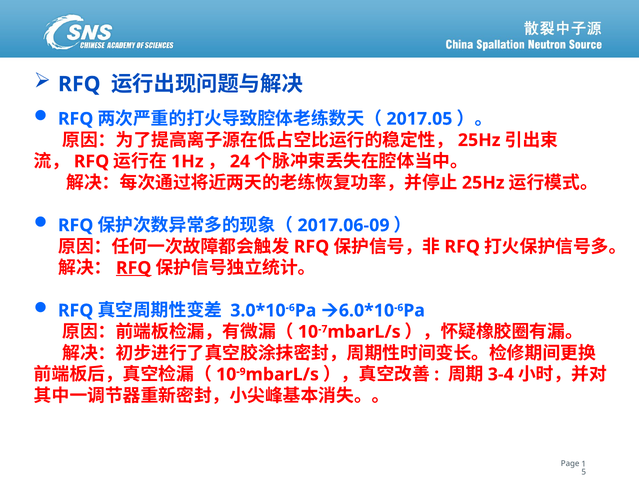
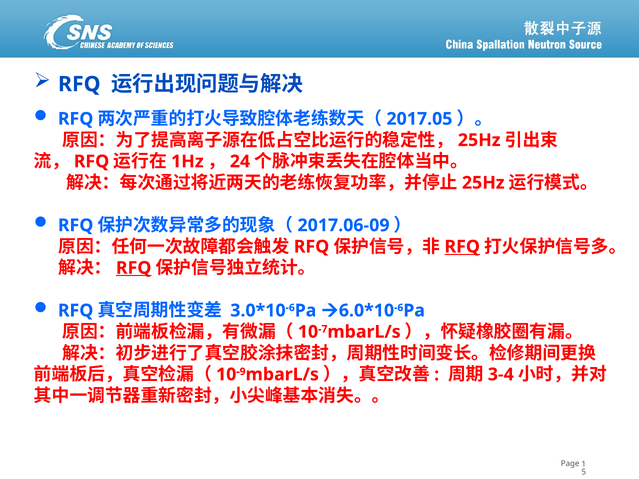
RFQ underline: none -> present (462, 247)
